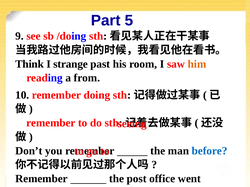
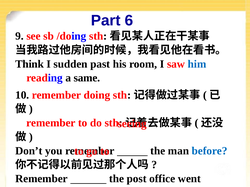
5: 5 -> 6 (129, 21)
strange: strange -> sudden (71, 64)
him colour: orange -> blue (197, 64)
from: from -> same (87, 78)
